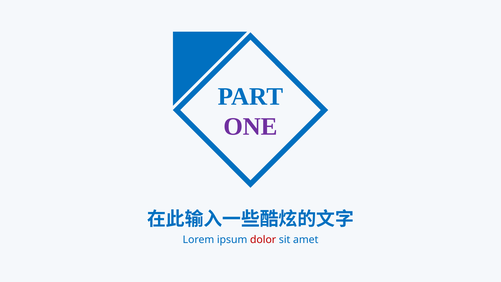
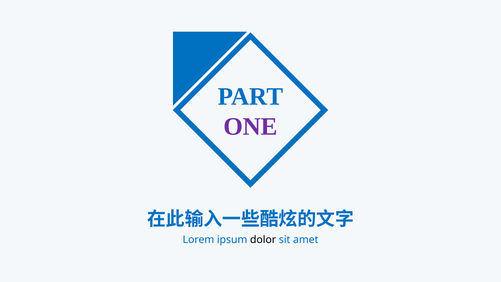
dolor colour: red -> black (263, 240)
